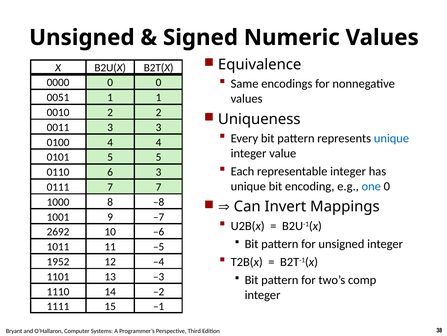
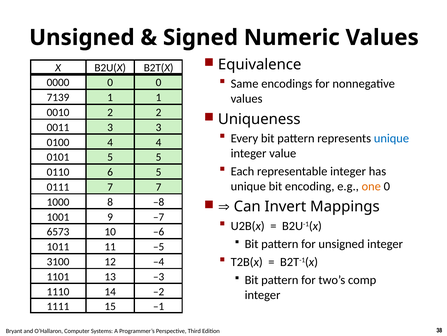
0051: 0051 -> 7139 (58, 97)
0110 3: 3 -> 5 (159, 172)
one colour: blue -> orange (371, 186)
2692: 2692 -> 6573 (58, 231)
1952: 1952 -> 3100 (58, 261)
